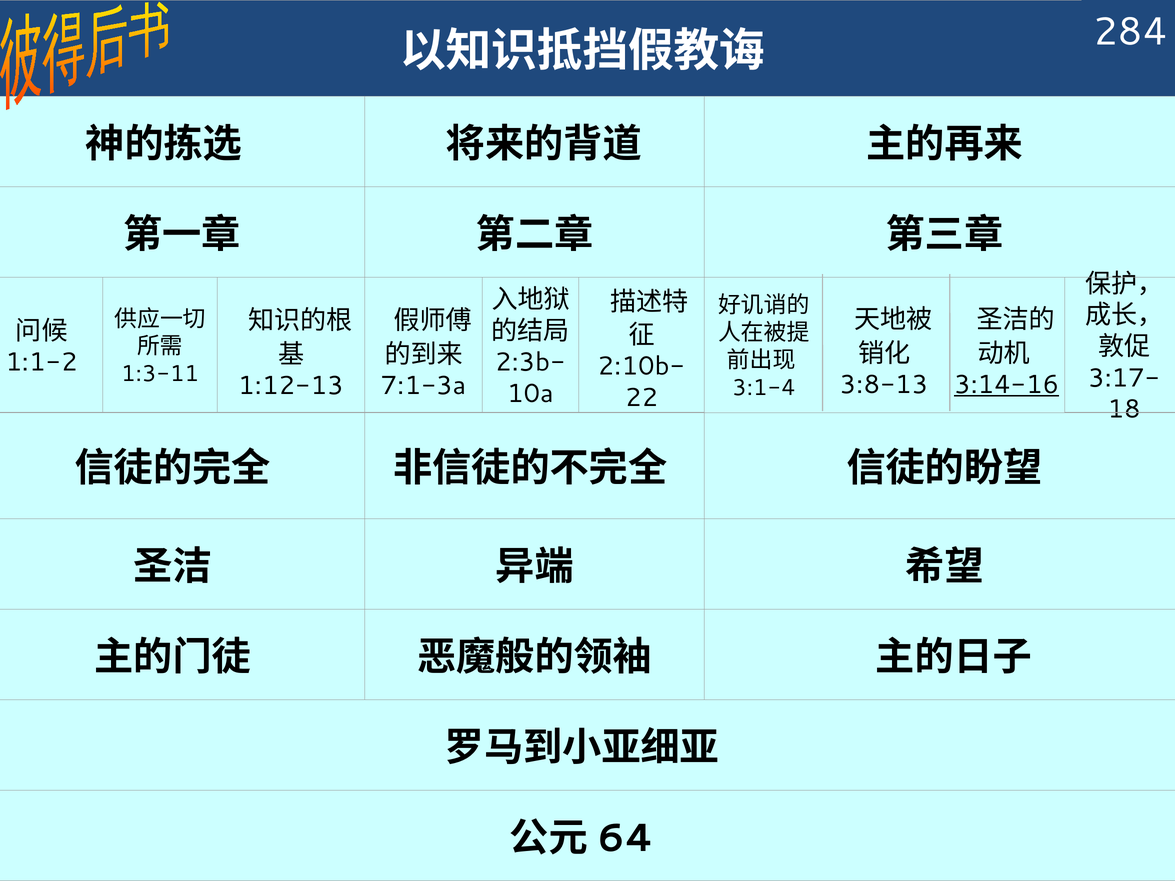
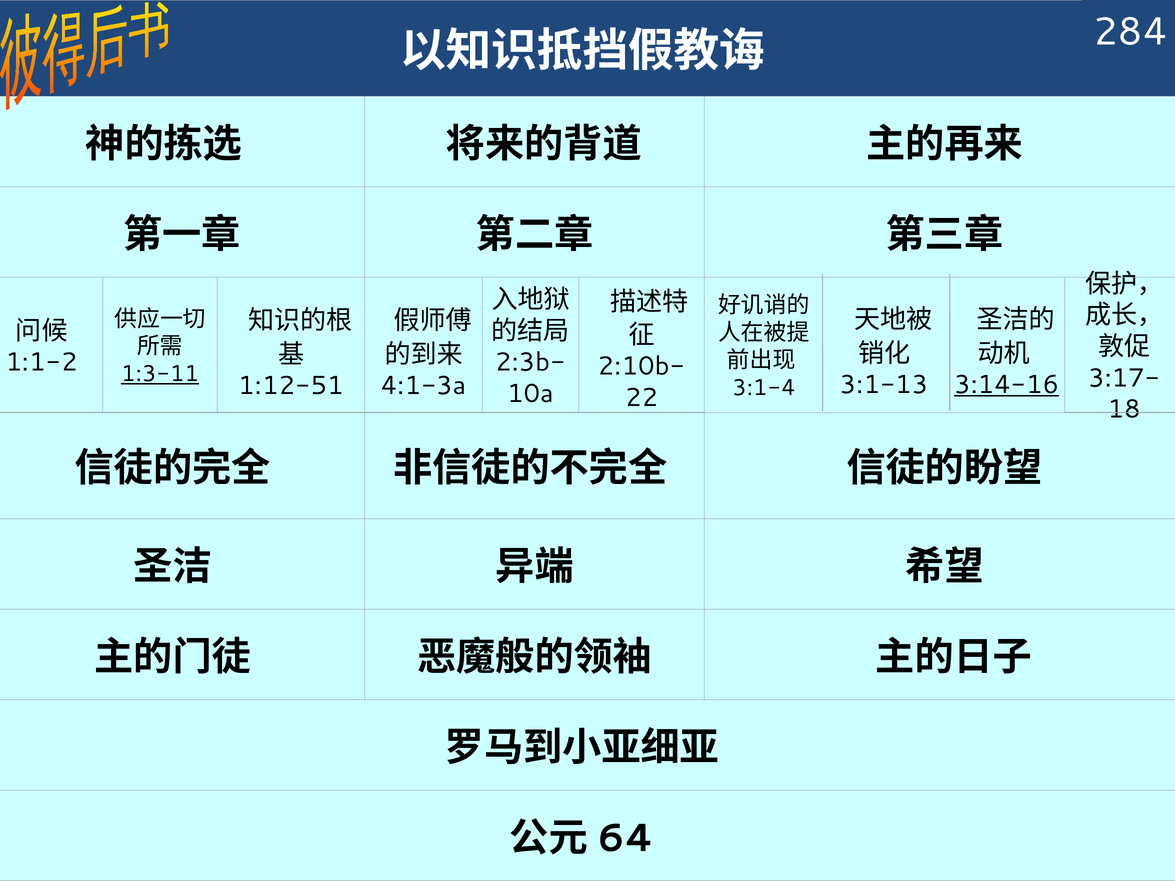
1:3-11 underline: none -> present (160, 374)
3:8-13: 3:8-13 -> 3:1-13 (884, 385)
1:12-13: 1:12-13 -> 1:12-51 (291, 386)
7:1-3a: 7:1-3a -> 4:1-3a (424, 386)
